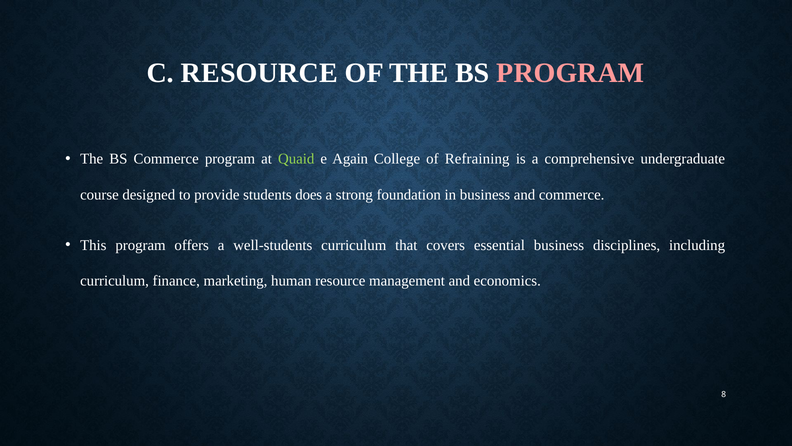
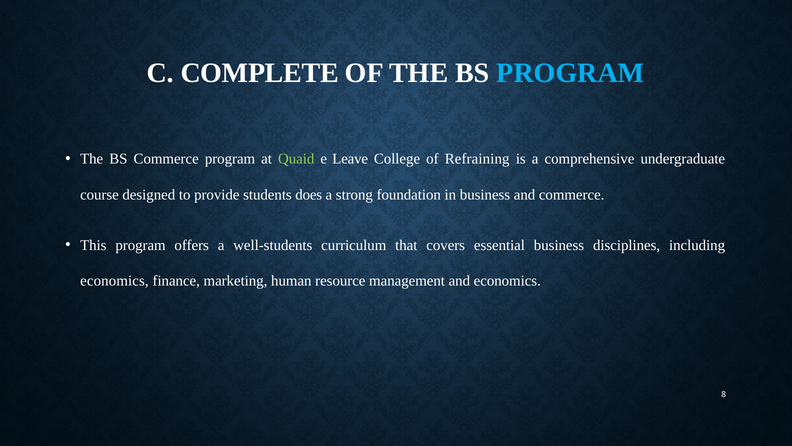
C RESOURCE: RESOURCE -> COMPLETE (260, 73)
PROGRAM colour: pink -> light blue (570, 73)
Again: Again -> Leave (350, 159)
curriculum: curriculum -> economics (114, 281)
